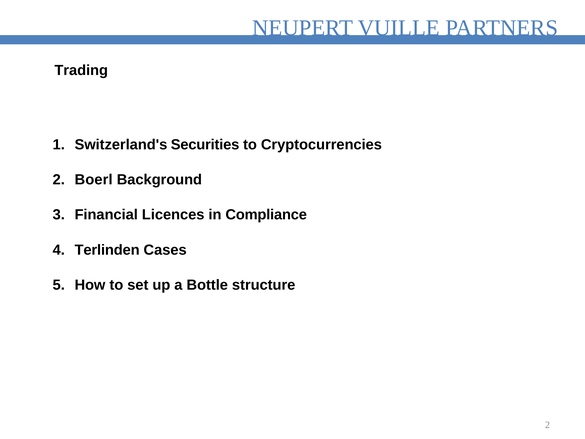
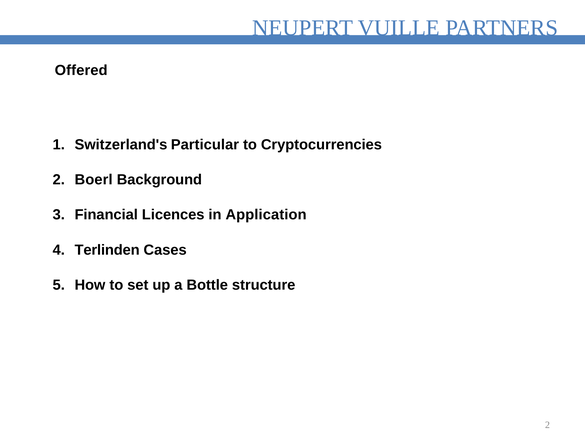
Trading: Trading -> Offered (81, 70)
Securities: Securities -> Particular (205, 145)
Compliance: Compliance -> Application (266, 215)
